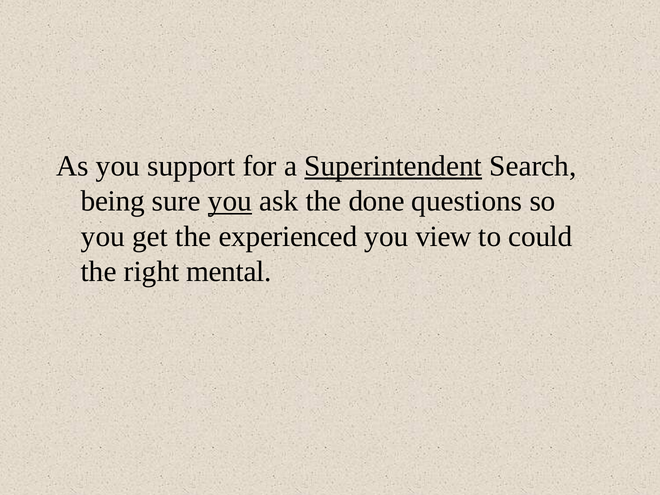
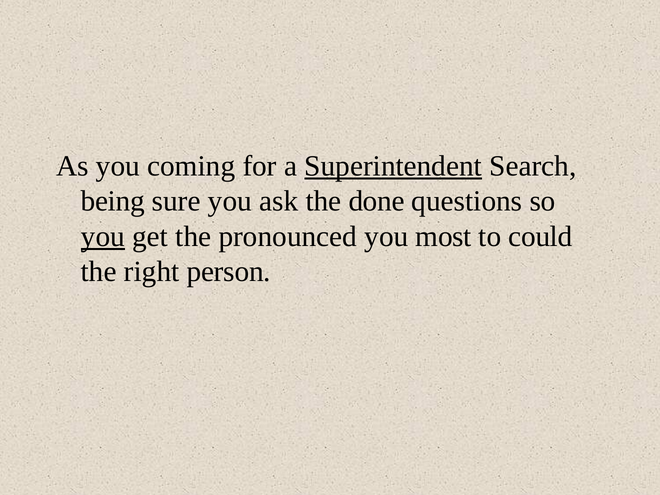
support: support -> coming (191, 166)
you underline: present -> none (230, 201)
you underline: none -> present (103, 236)
experienced: experienced -> pronounced (288, 236)
view: view -> most (444, 236)
mental: mental -> person (229, 272)
